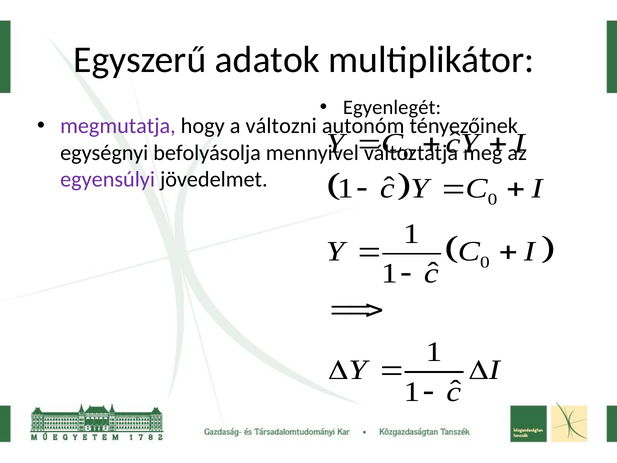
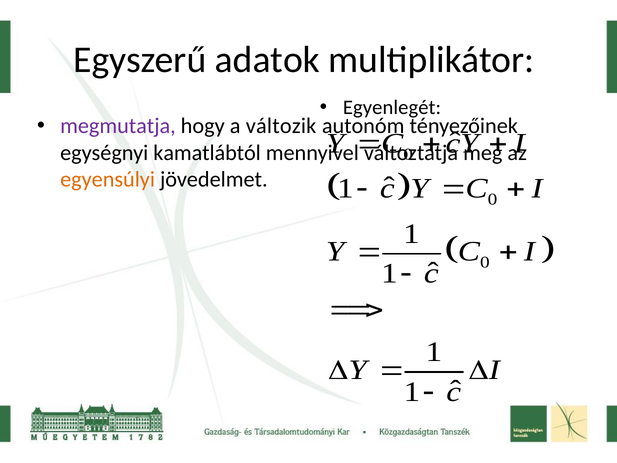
változni: változni -> változik (281, 126)
befolyásolja: befolyásolja -> kamatlábtól (207, 153)
egyensúlyi colour: purple -> orange (108, 179)
